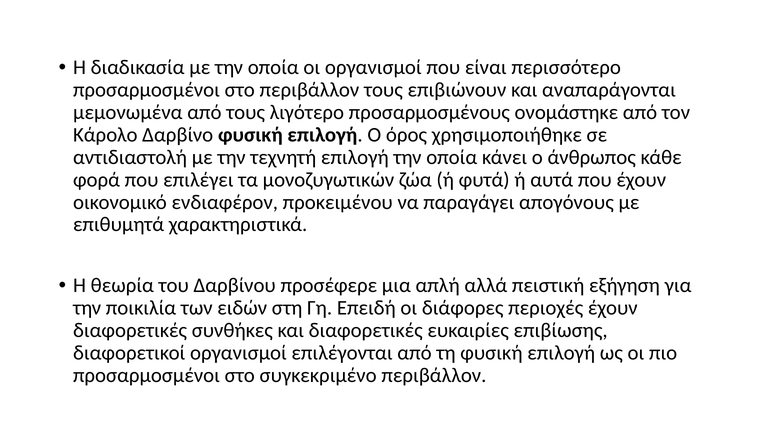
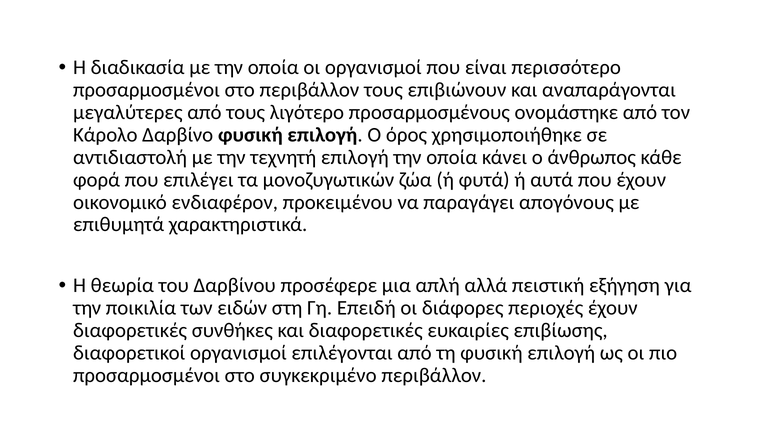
μεμονωμένα: μεμονωμένα -> μεγαλύτερες (128, 113)
